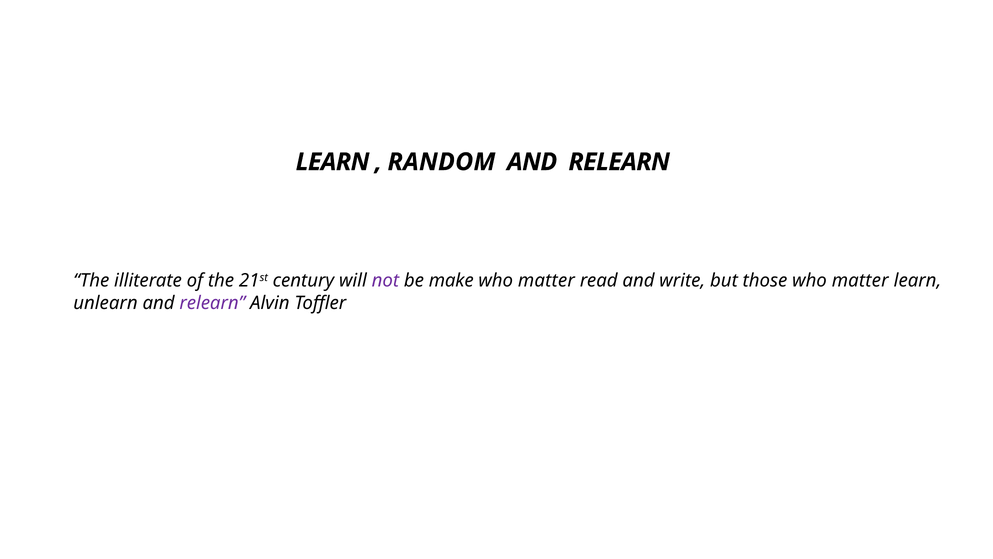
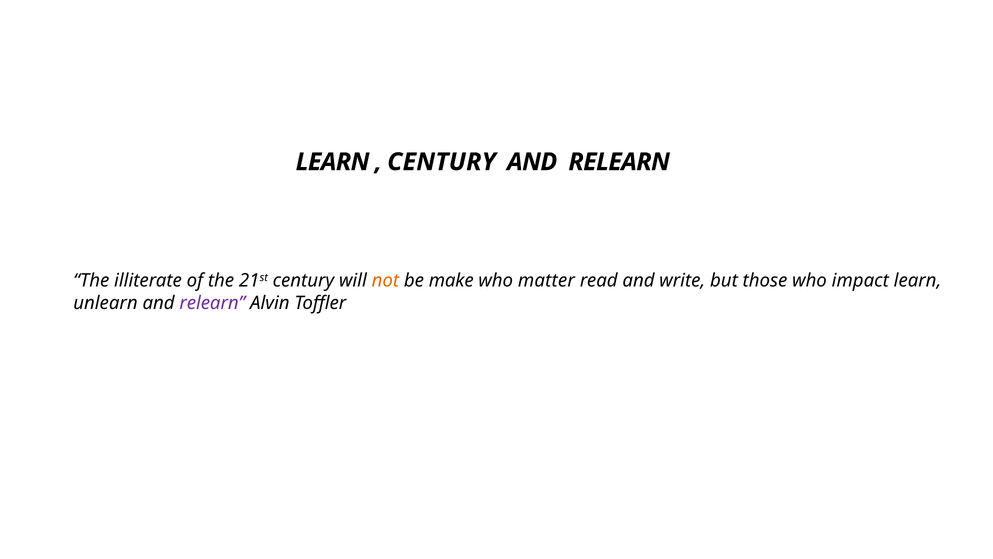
RANDOM: RANDOM -> CENTURY (441, 162)
not colour: purple -> orange (385, 280)
those who matter: matter -> impact (860, 280)
